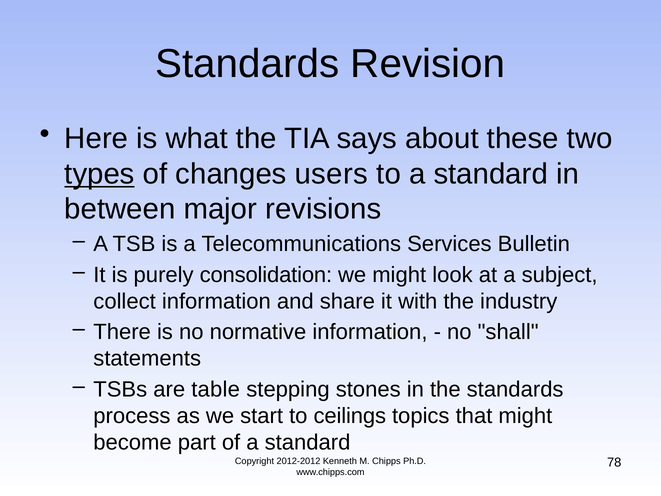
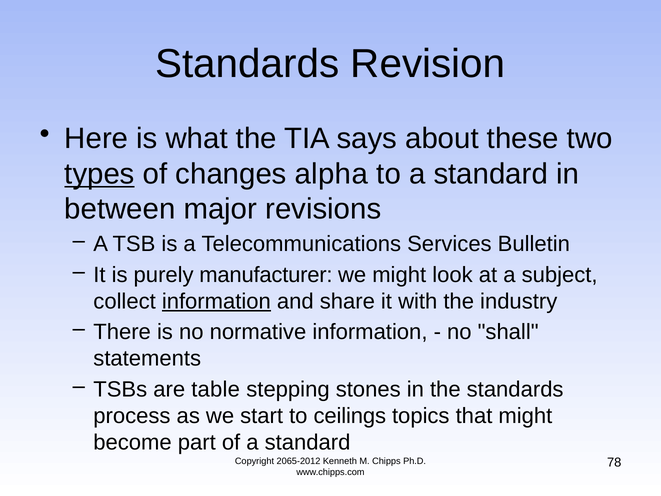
users: users -> alpha (331, 174)
consolidation: consolidation -> manufacturer (266, 275)
information underline: none -> present (216, 301)
2012-2012: 2012-2012 -> 2065-2012 (298, 461)
